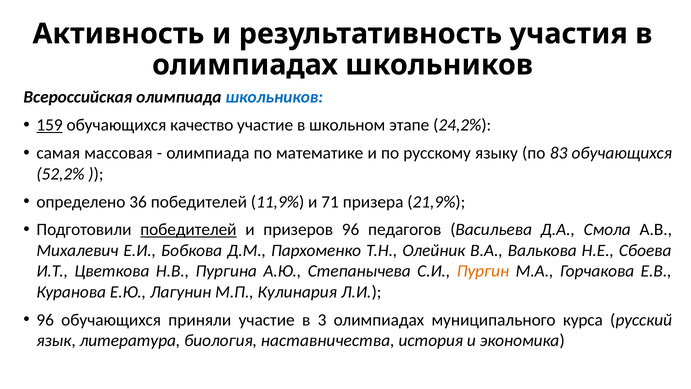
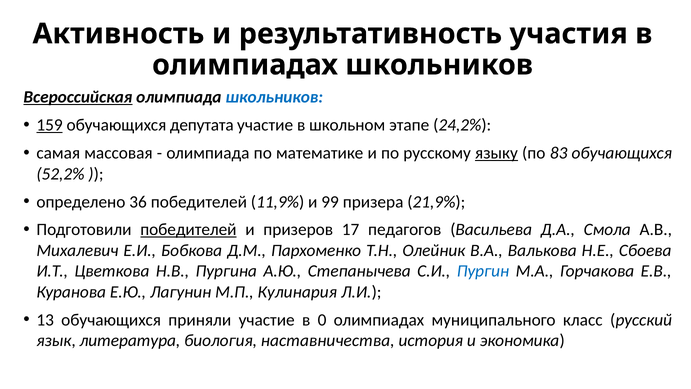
Всероссийская underline: none -> present (78, 97)
качество: качество -> депутата (202, 125)
языку underline: none -> present (496, 153)
71: 71 -> 99 (330, 202)
призеров 96: 96 -> 17 (351, 230)
Пургин colour: orange -> blue (483, 271)
96: 96 -> 13 (45, 320)
3: 3 -> 0 (322, 320)
курса: курса -> класс (583, 320)
